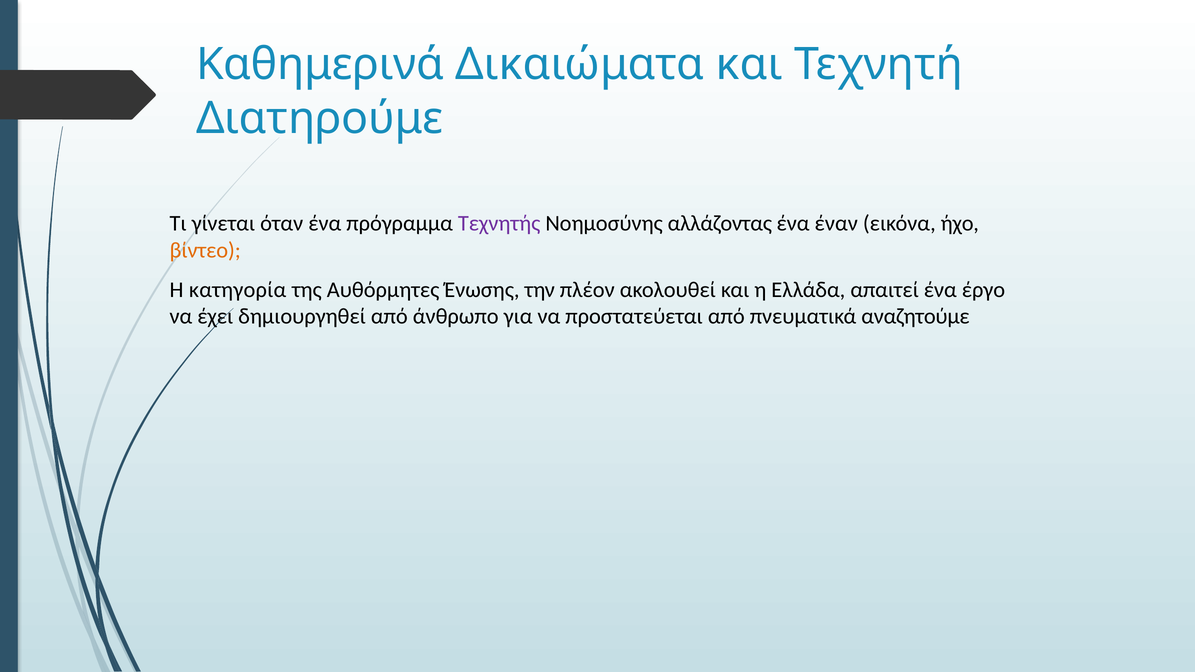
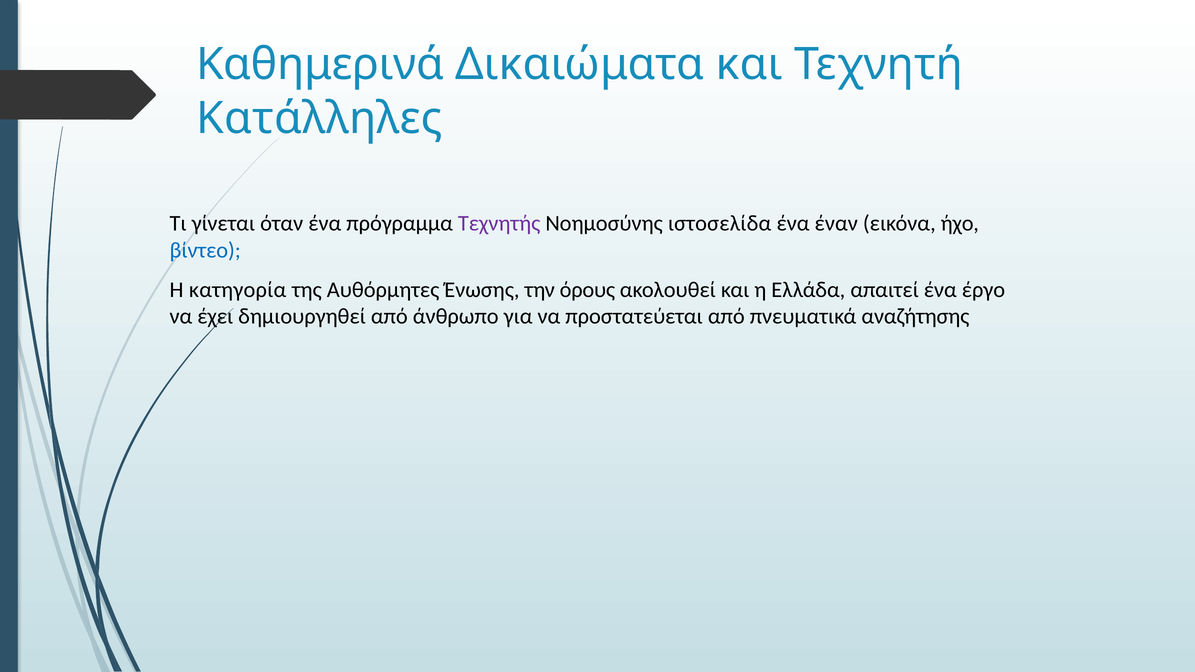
Διατηρούμε: Διατηρούμε -> Κατάλληλες (319, 118)
αλλάζοντας: αλλάζοντας -> ιστοσελίδα (720, 223)
βίντεο colour: orange -> blue (205, 250)
πλέον: πλέον -> όρους (587, 290)
αναζητούμε: αναζητούμε -> αναζήτησης (915, 317)
